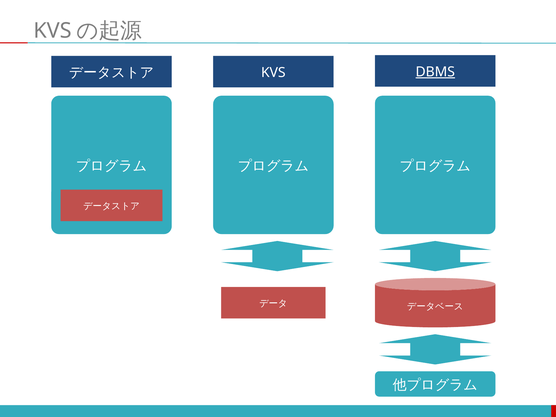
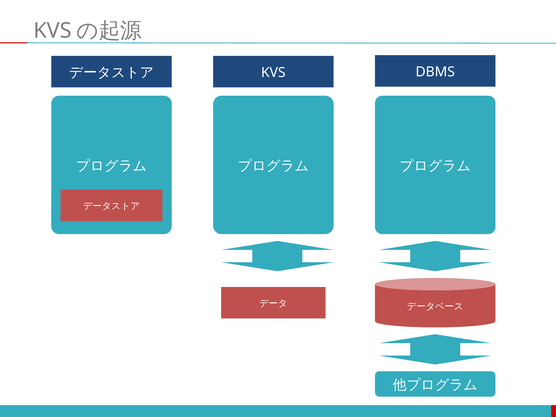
DBMS underline: present -> none (435, 72)
